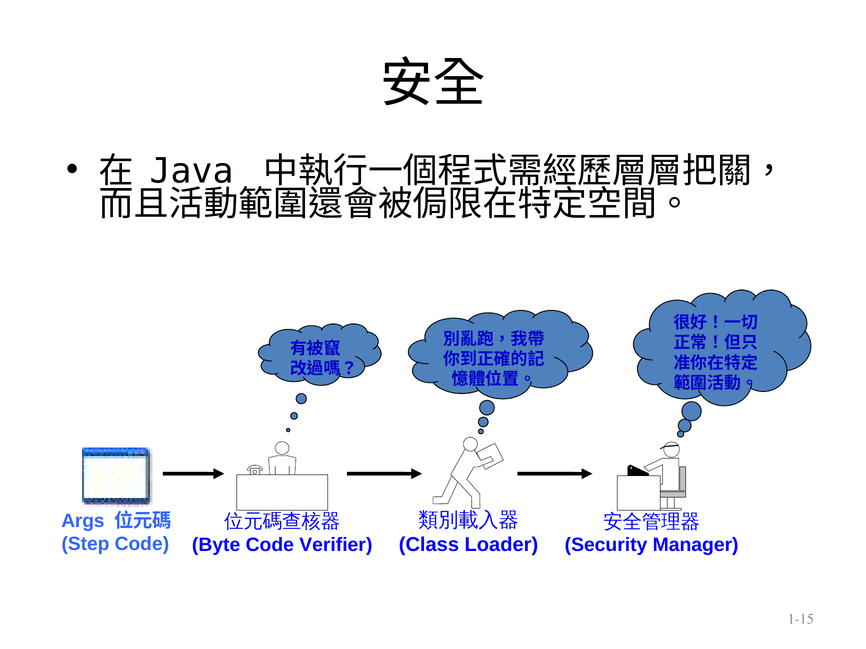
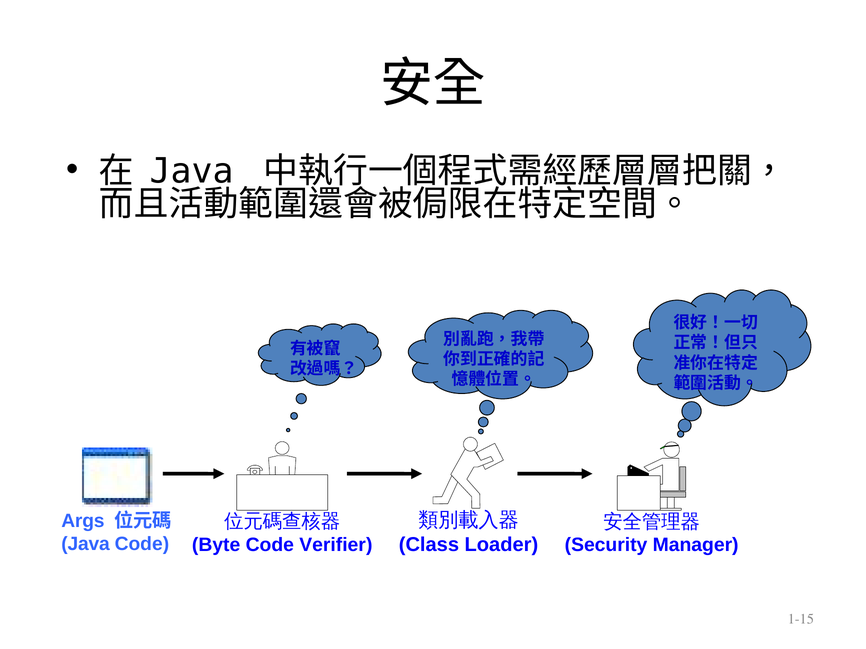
Step: Step -> Java (86, 544)
